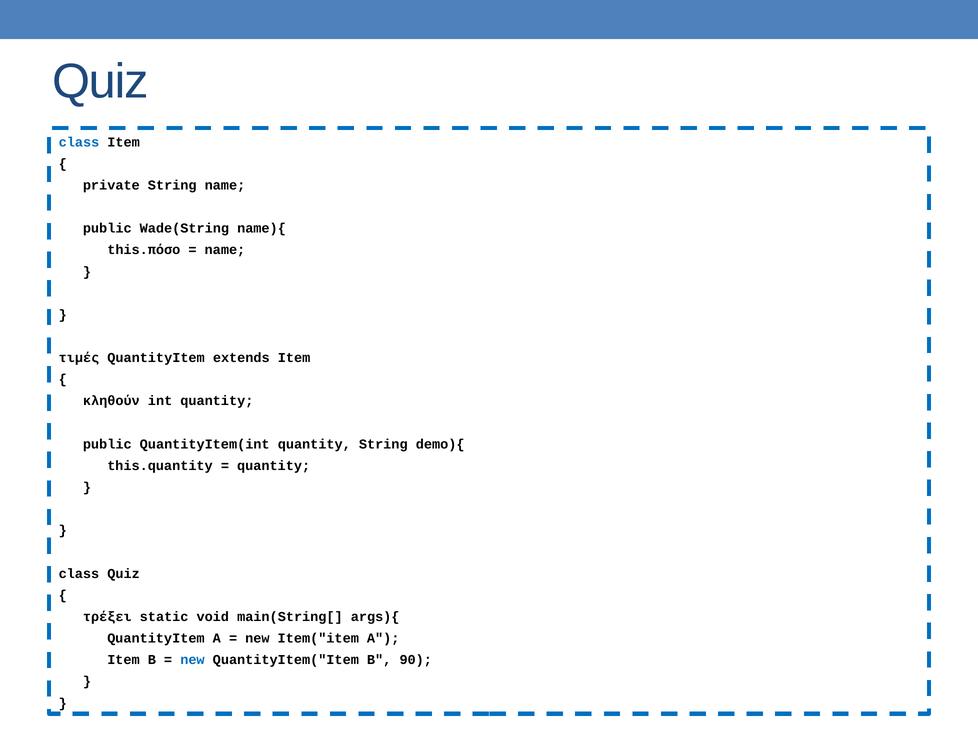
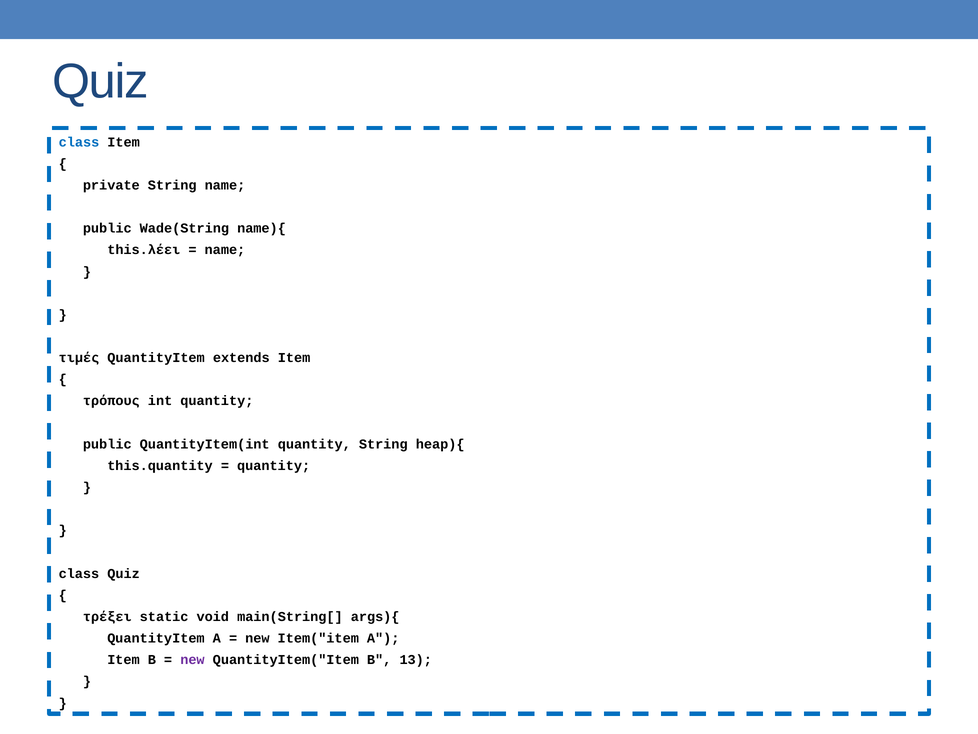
this.πόσο: this.πόσο -> this.λέει (144, 250)
κληθούν: κληθούν -> τρόπους (111, 401)
demo){: demo){ -> heap){ (440, 444)
new colour: blue -> purple (192, 659)
90: 90 -> 13 (416, 659)
